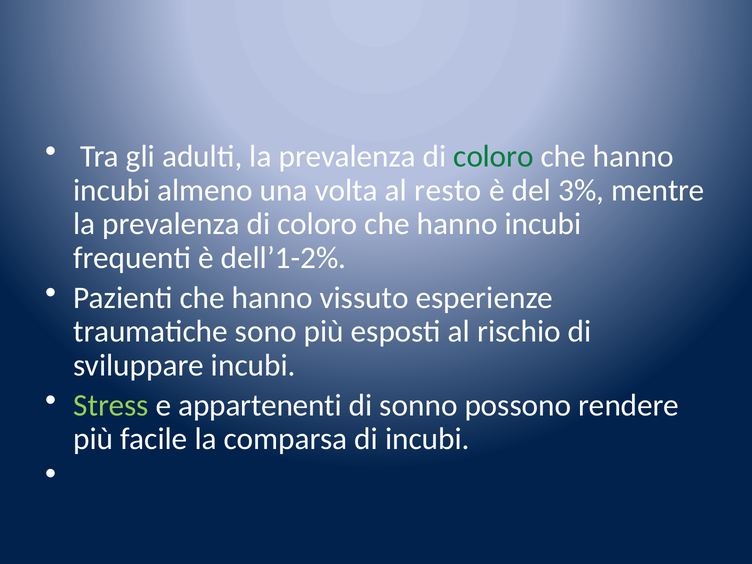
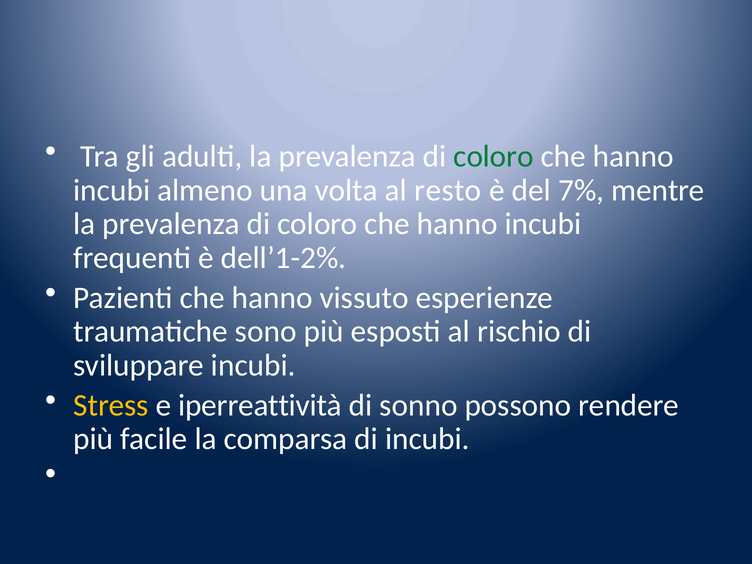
3%: 3% -> 7% (581, 190)
Stress colour: light green -> yellow (111, 405)
appartenenti: appartenenti -> iperreattività (260, 405)
